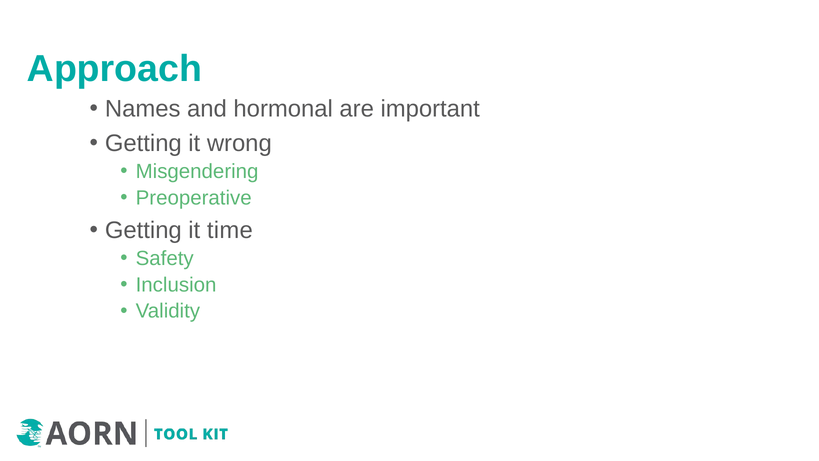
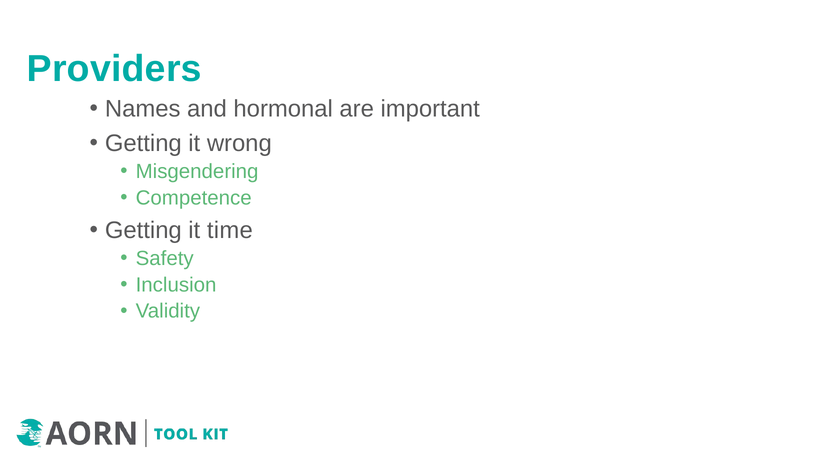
Approach: Approach -> Providers (114, 69)
Preoperative: Preoperative -> Competence (194, 198)
